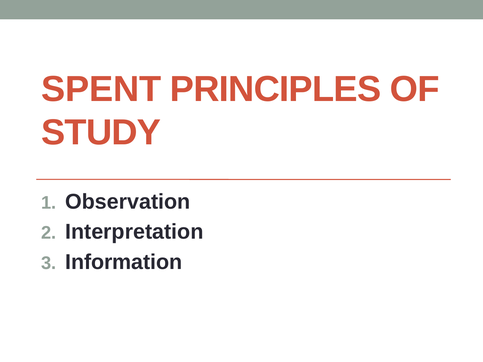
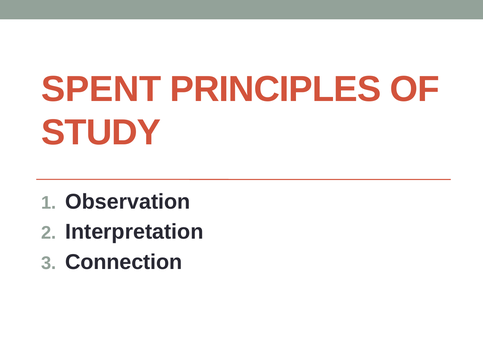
Information: Information -> Connection (124, 262)
